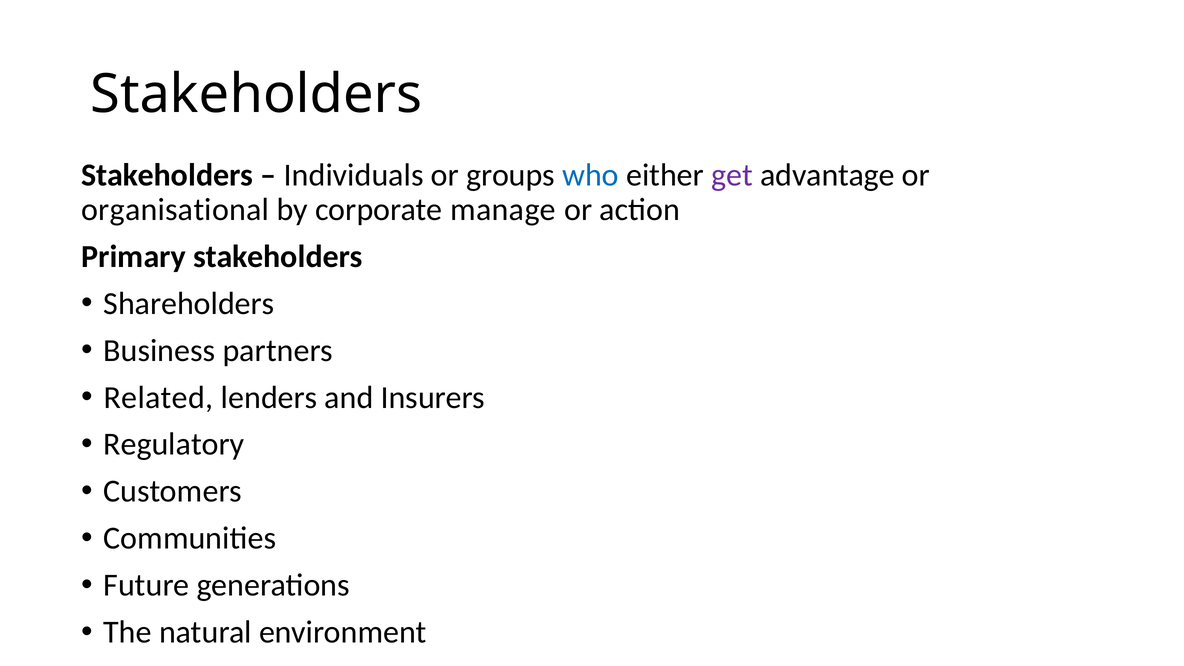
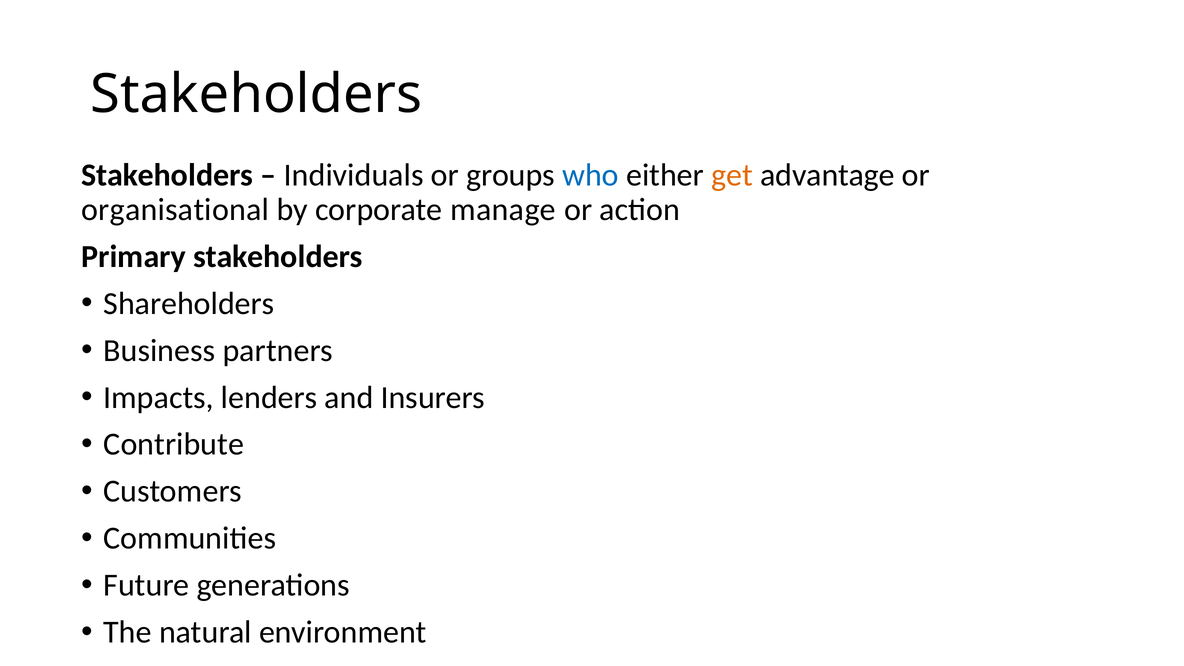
get colour: purple -> orange (732, 175)
Related: Related -> Impacts (159, 397)
Regulatory: Regulatory -> Contribute (174, 444)
